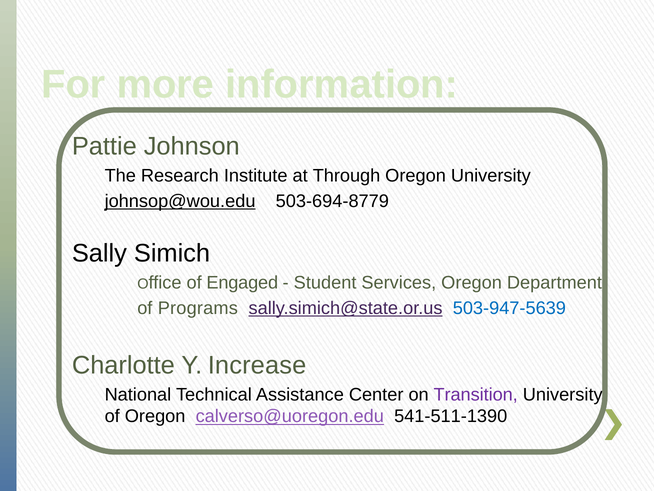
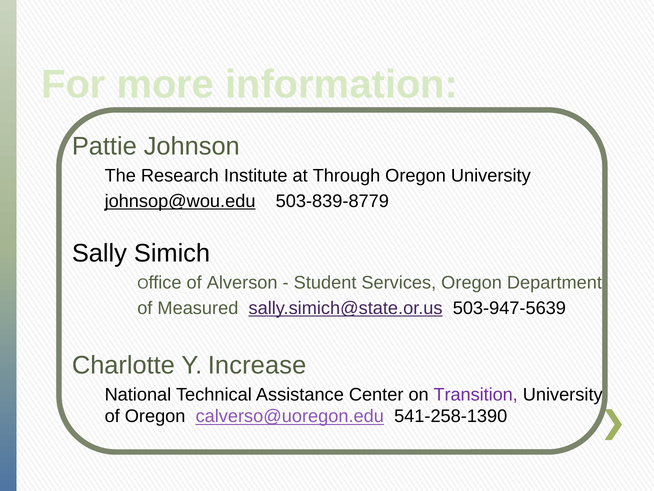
503-694-8779: 503-694-8779 -> 503-839-8779 (332, 201)
Engaged: Engaged -> Alverson (242, 282)
Programs: Programs -> Measured (198, 308)
503-947-5639 colour: blue -> black (509, 308)
541-511-1390: 541-511-1390 -> 541-258-1390 (451, 416)
